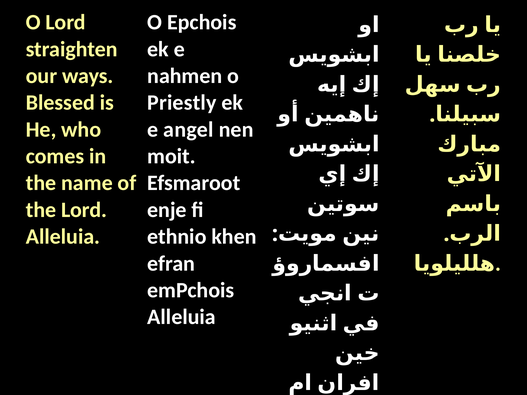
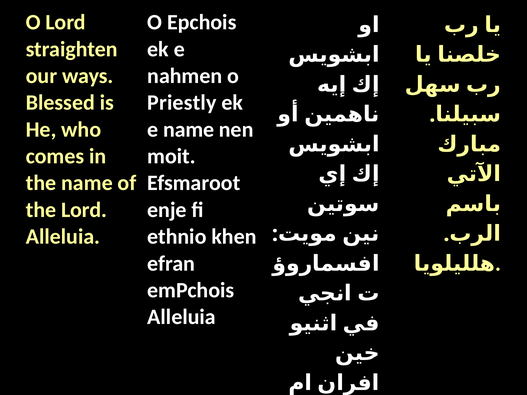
e angel: angel -> name (189, 130)
